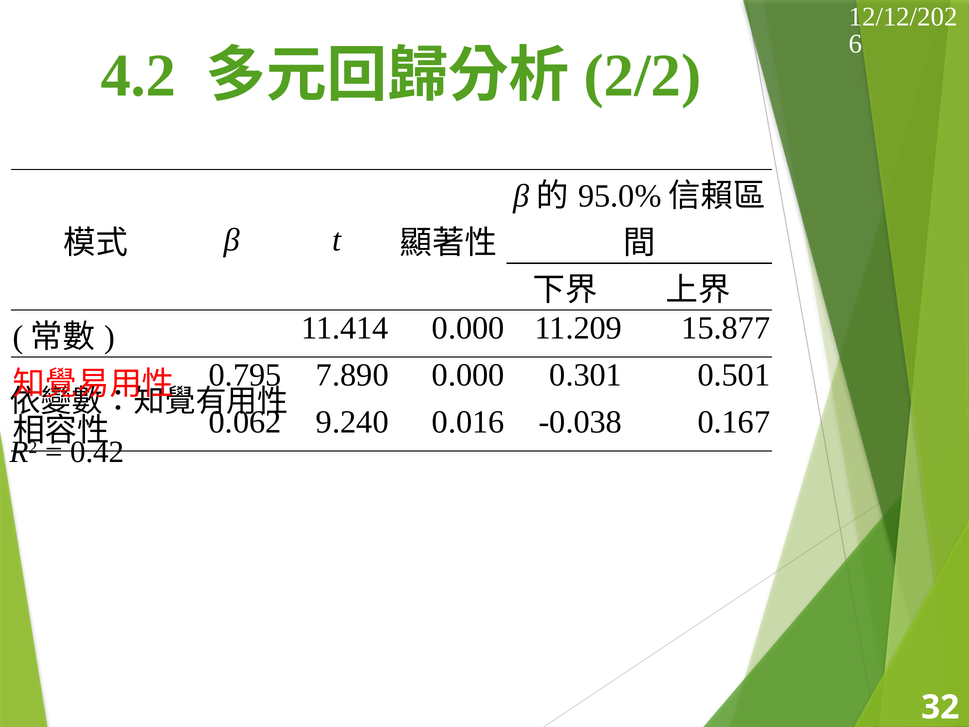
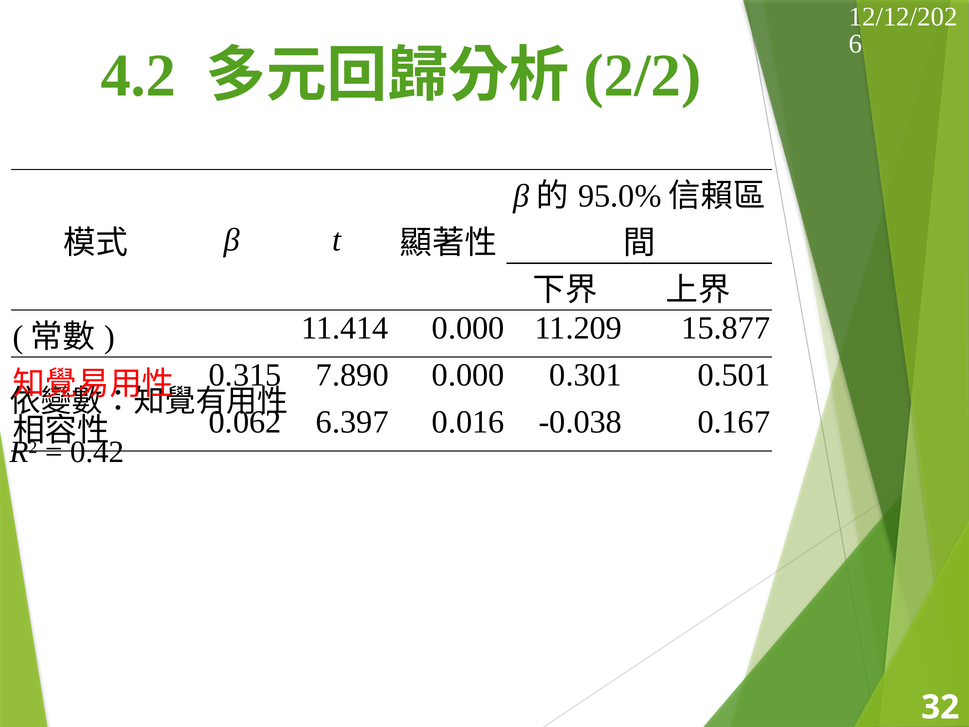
0.795: 0.795 -> 0.315 (245, 375)
9.240: 9.240 -> 6.397 (352, 422)
